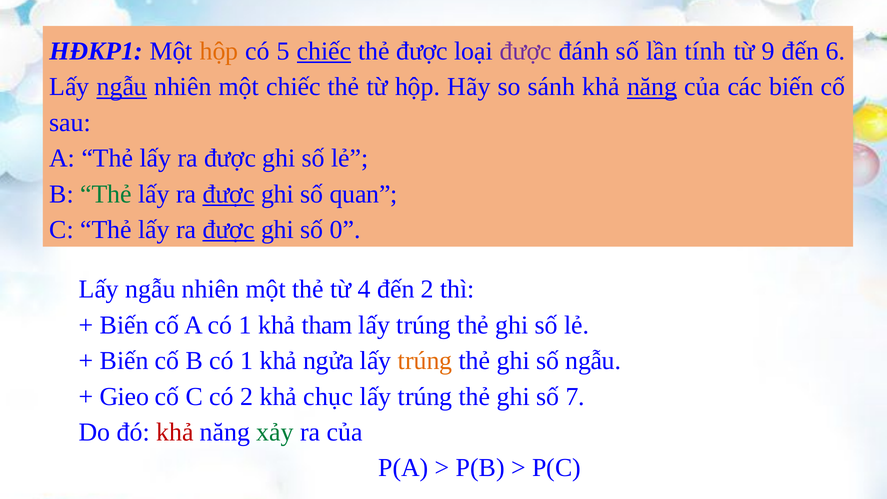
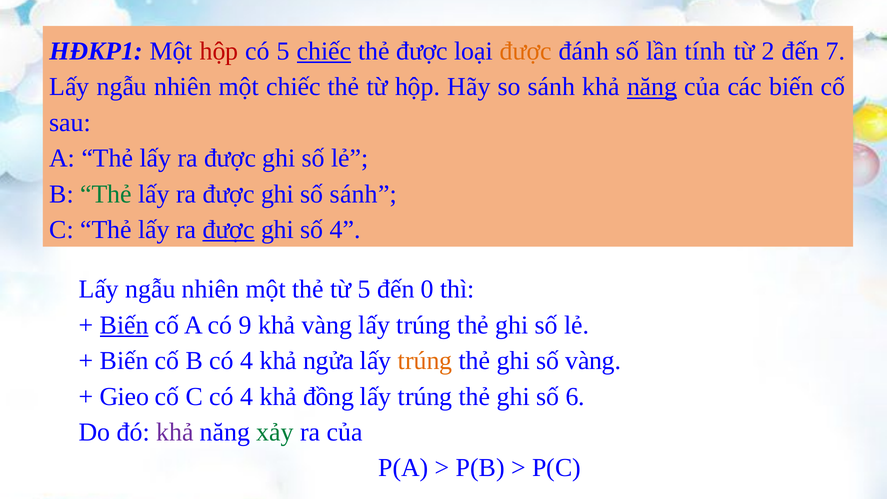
hộp colour: orange -> red (219, 51)
được colour: purple -> orange (526, 51)
9: 9 -> 2 (768, 51)
6: 6 -> 7 (836, 51)
ngẫu underline: present -> none (122, 87)
được underline: present -> none (229, 194)
số quan: quan -> sánh (363, 194)
số 0: 0 -> 4 (345, 230)
từ 4: 4 -> 5 (364, 289)
đến 2: 2 -> 0 (427, 289)
Biến underline: none -> present (124, 325)
A có 1: 1 -> 9 (245, 325)
khả tham: tham -> vàng (327, 325)
B có 1: 1 -> 4 (247, 361)
số ngẫu: ngẫu -> vàng (593, 361)
C có 2: 2 -> 4 (247, 396)
chục: chục -> đồng (329, 396)
7: 7 -> 6 (575, 396)
khả colour: red -> purple (175, 432)
